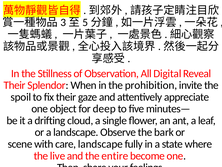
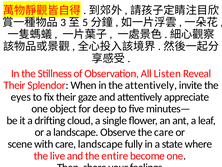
Digital: Digital -> Listen (167, 73)
the prohibition: prohibition -> attentively (151, 85)
spoil: spoil -> eyes (21, 97)
the bark: bark -> care (164, 132)
